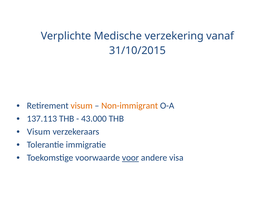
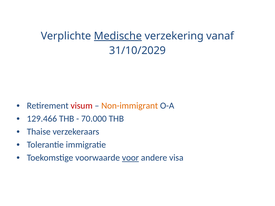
Medische underline: none -> present (118, 36)
31/10/2015: 31/10/2015 -> 31/10/2029 (138, 51)
visum colour: orange -> red (82, 106)
137.113: 137.113 -> 129.466 (42, 119)
43.000: 43.000 -> 70.000 (94, 119)
Visum: Visum -> Thaise (39, 132)
